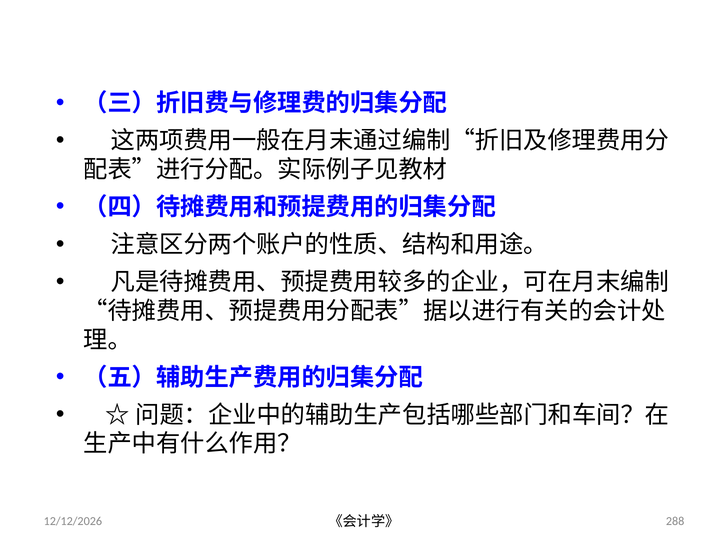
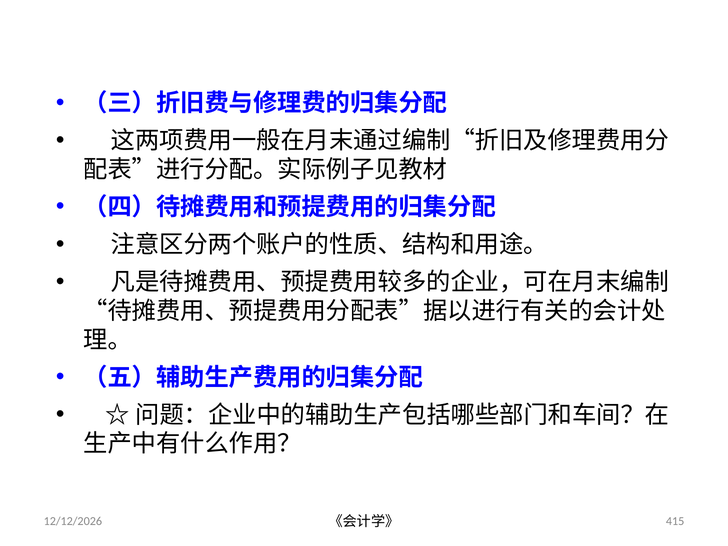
288: 288 -> 415 (675, 521)
